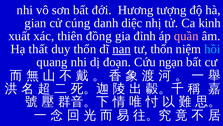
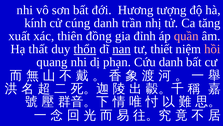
gian: gian -> kính (35, 23)
diệc: diệc -> trần (132, 23)
kinh: kinh -> tăng (210, 23)
thổn underline: none -> present (85, 49)
tư thổn: thổn -> thiết (162, 49)
hồi colour: light blue -> pink (212, 49)
đoạn: đoạn -> phạn (117, 62)
Cứu ngạn: ngạn -> danh (171, 62)
